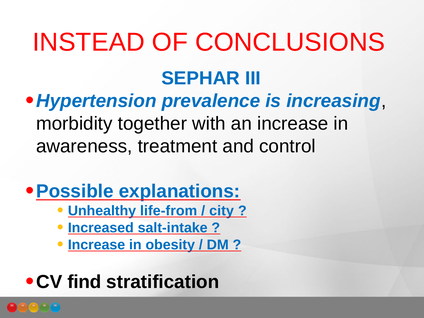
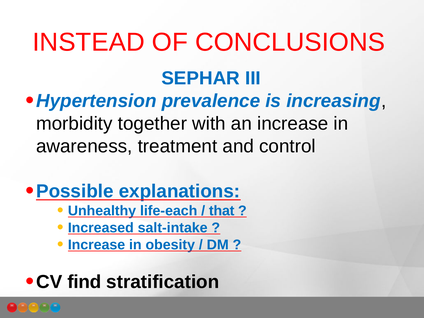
life-from: life-from -> life-each (169, 211)
city: city -> that (222, 211)
